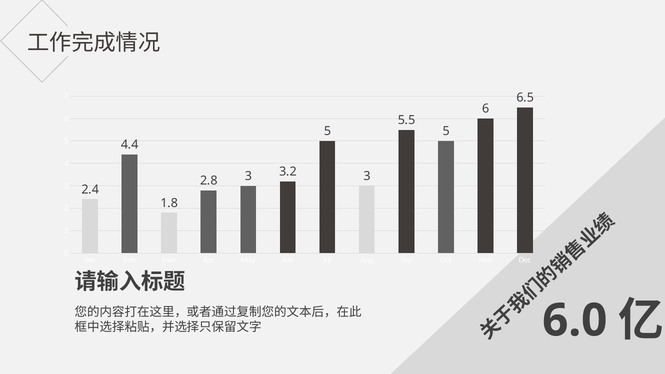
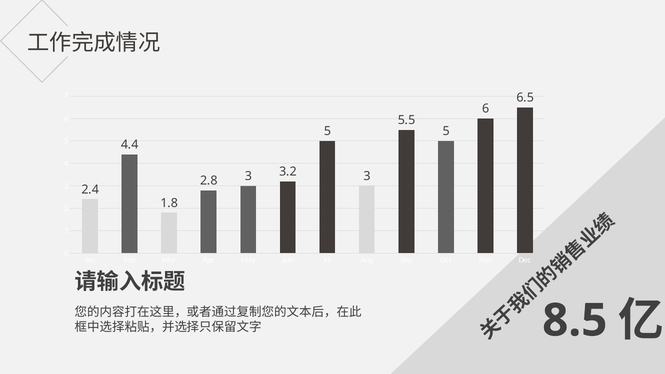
6.0: 6.0 -> 8.5 (575, 321)
